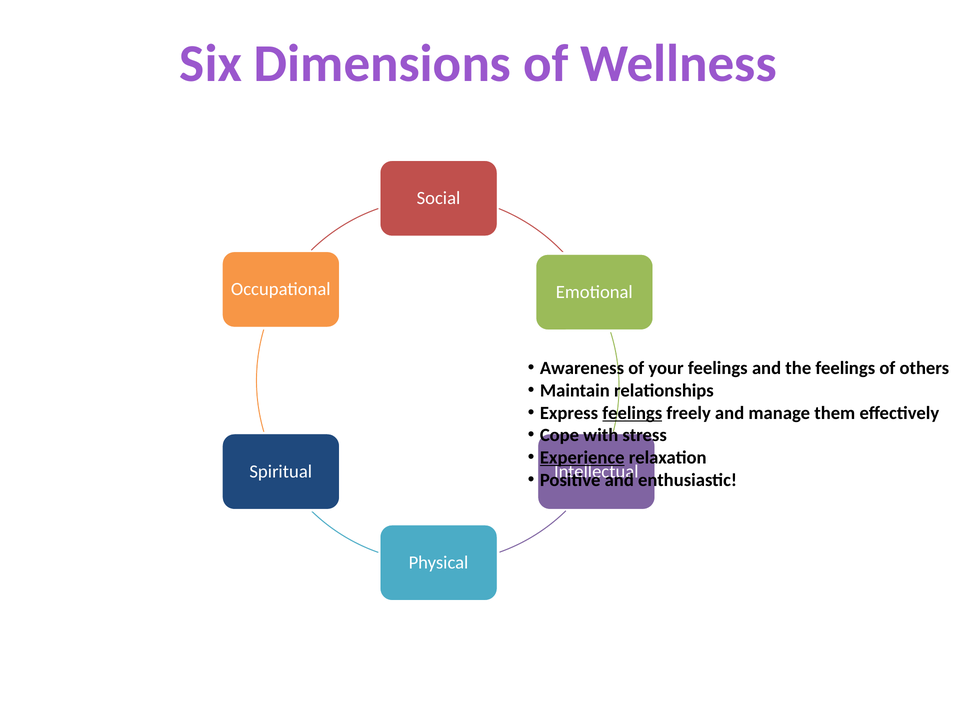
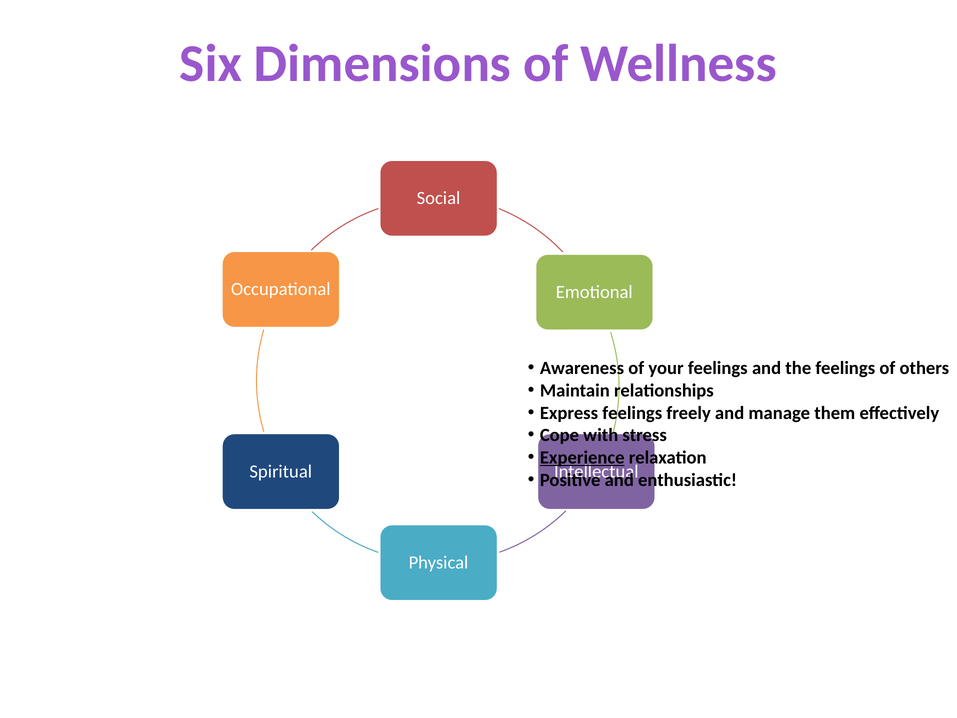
feelings underline: present -> none (632, 413)
